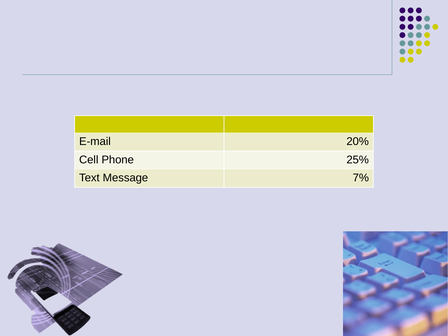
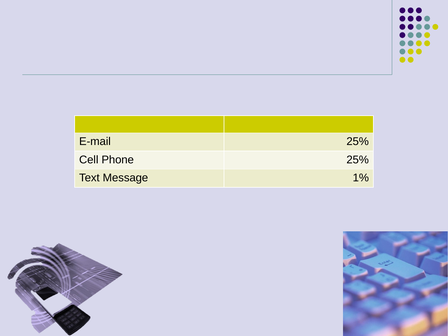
E-mail 20%: 20% -> 25% (358, 141)
7%: 7% -> 1% (361, 178)
